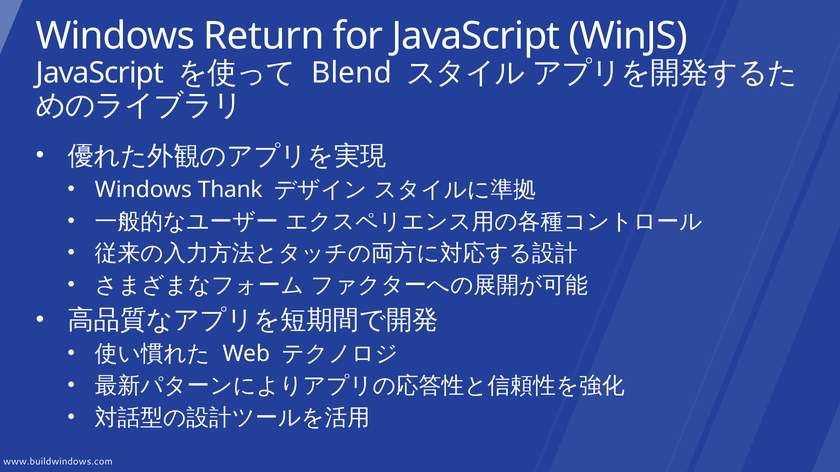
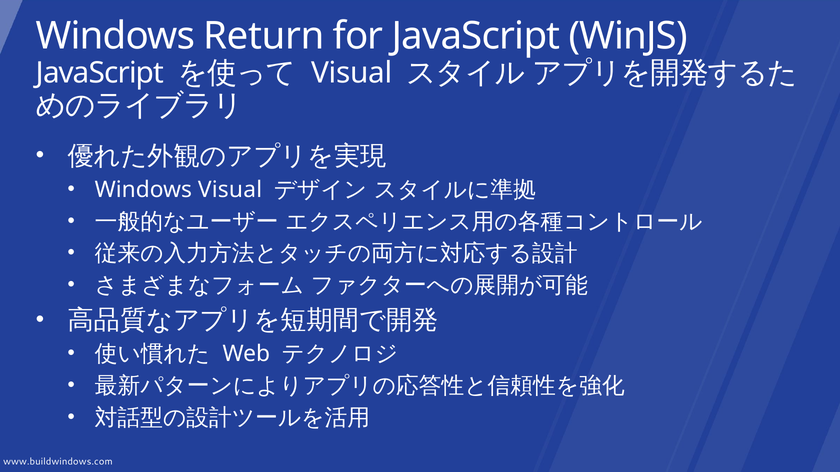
Blend: Blend -> Visual (352, 73)
Windows Thank: Thank -> Visual (230, 190)
